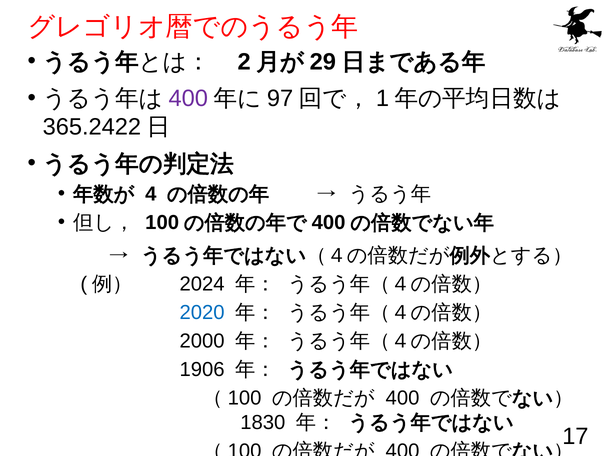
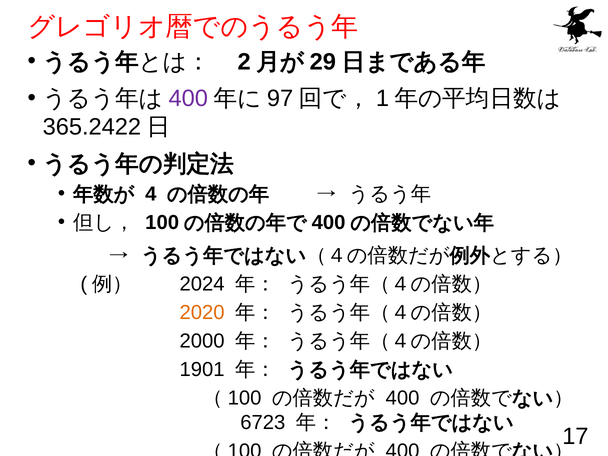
2020 colour: blue -> orange (202, 313)
1906: 1906 -> 1901 (202, 370)
1830: 1830 -> 6723 (263, 422)
